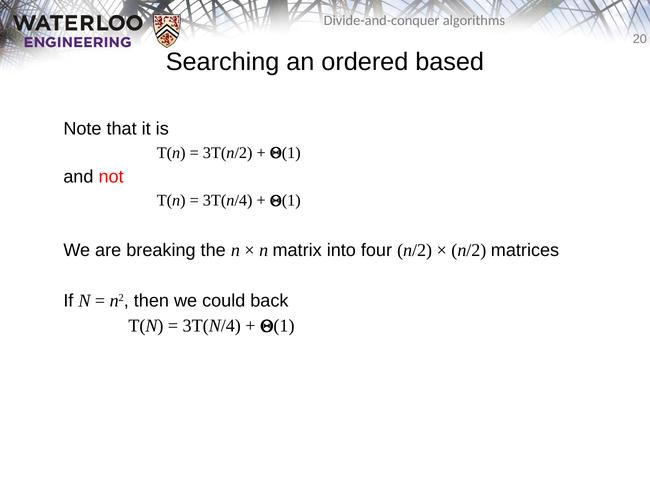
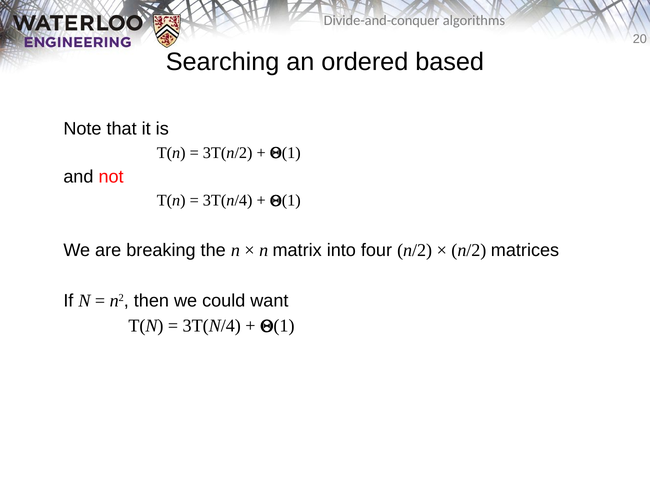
back: back -> want (269, 301)
